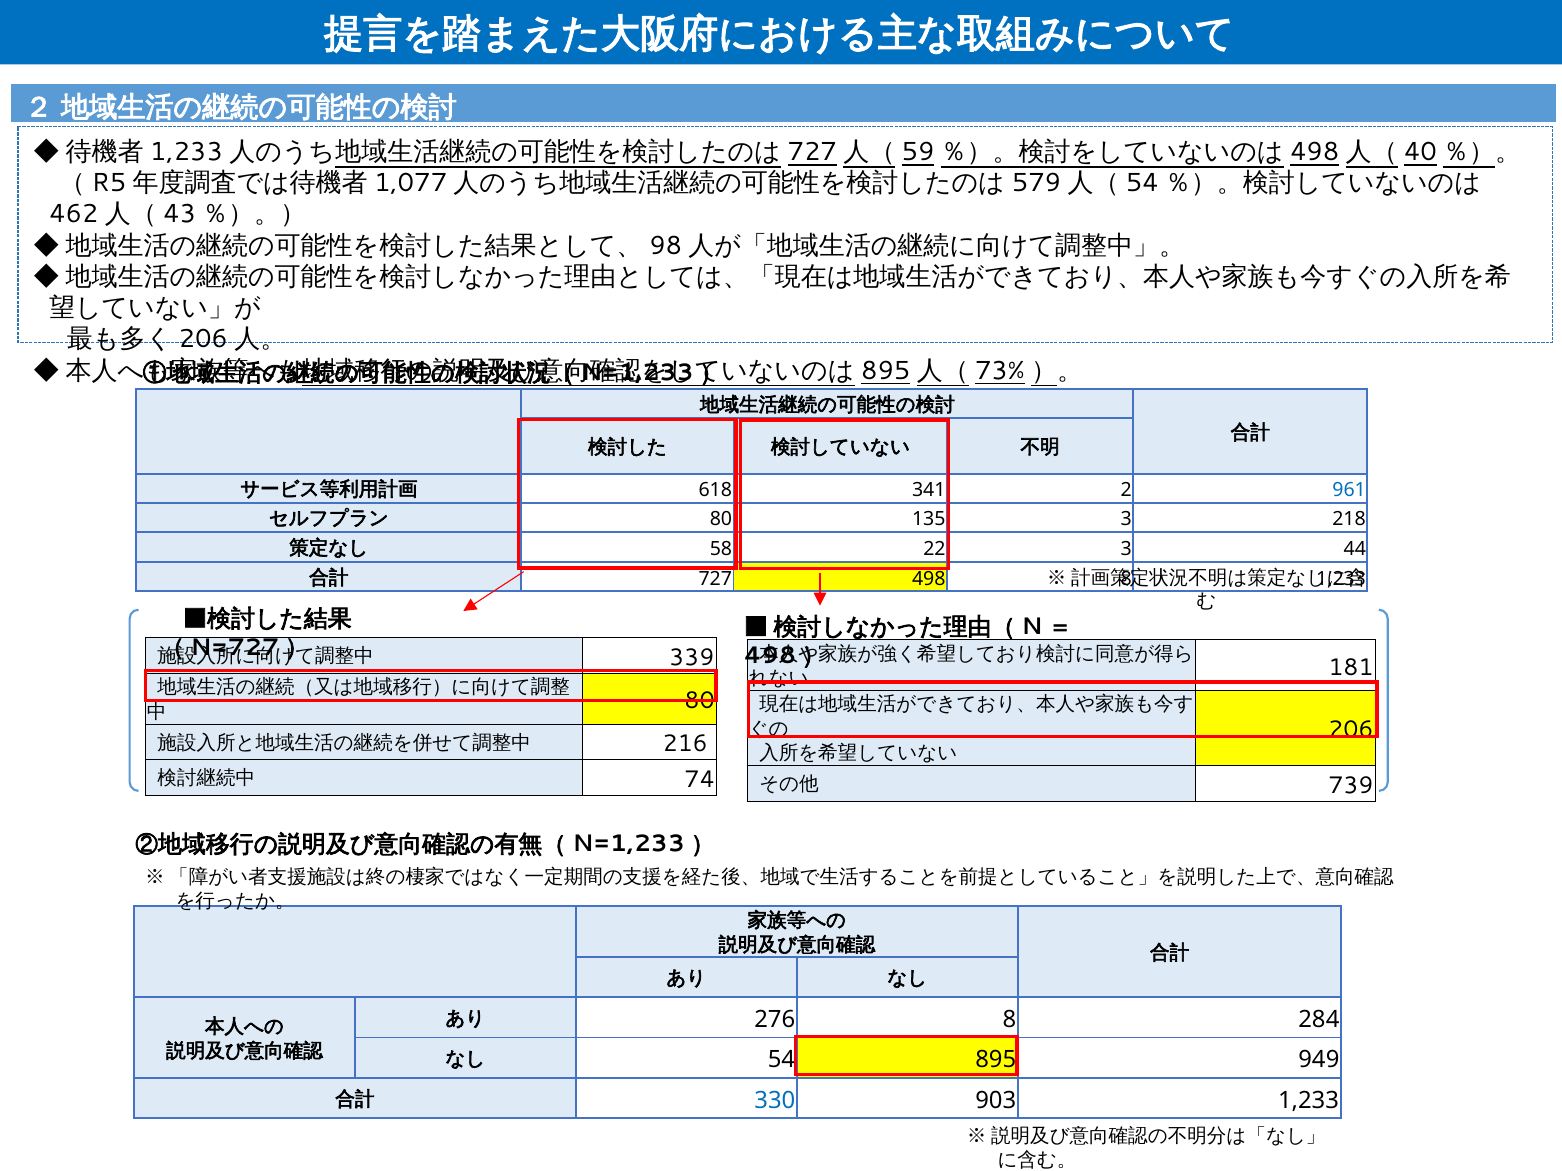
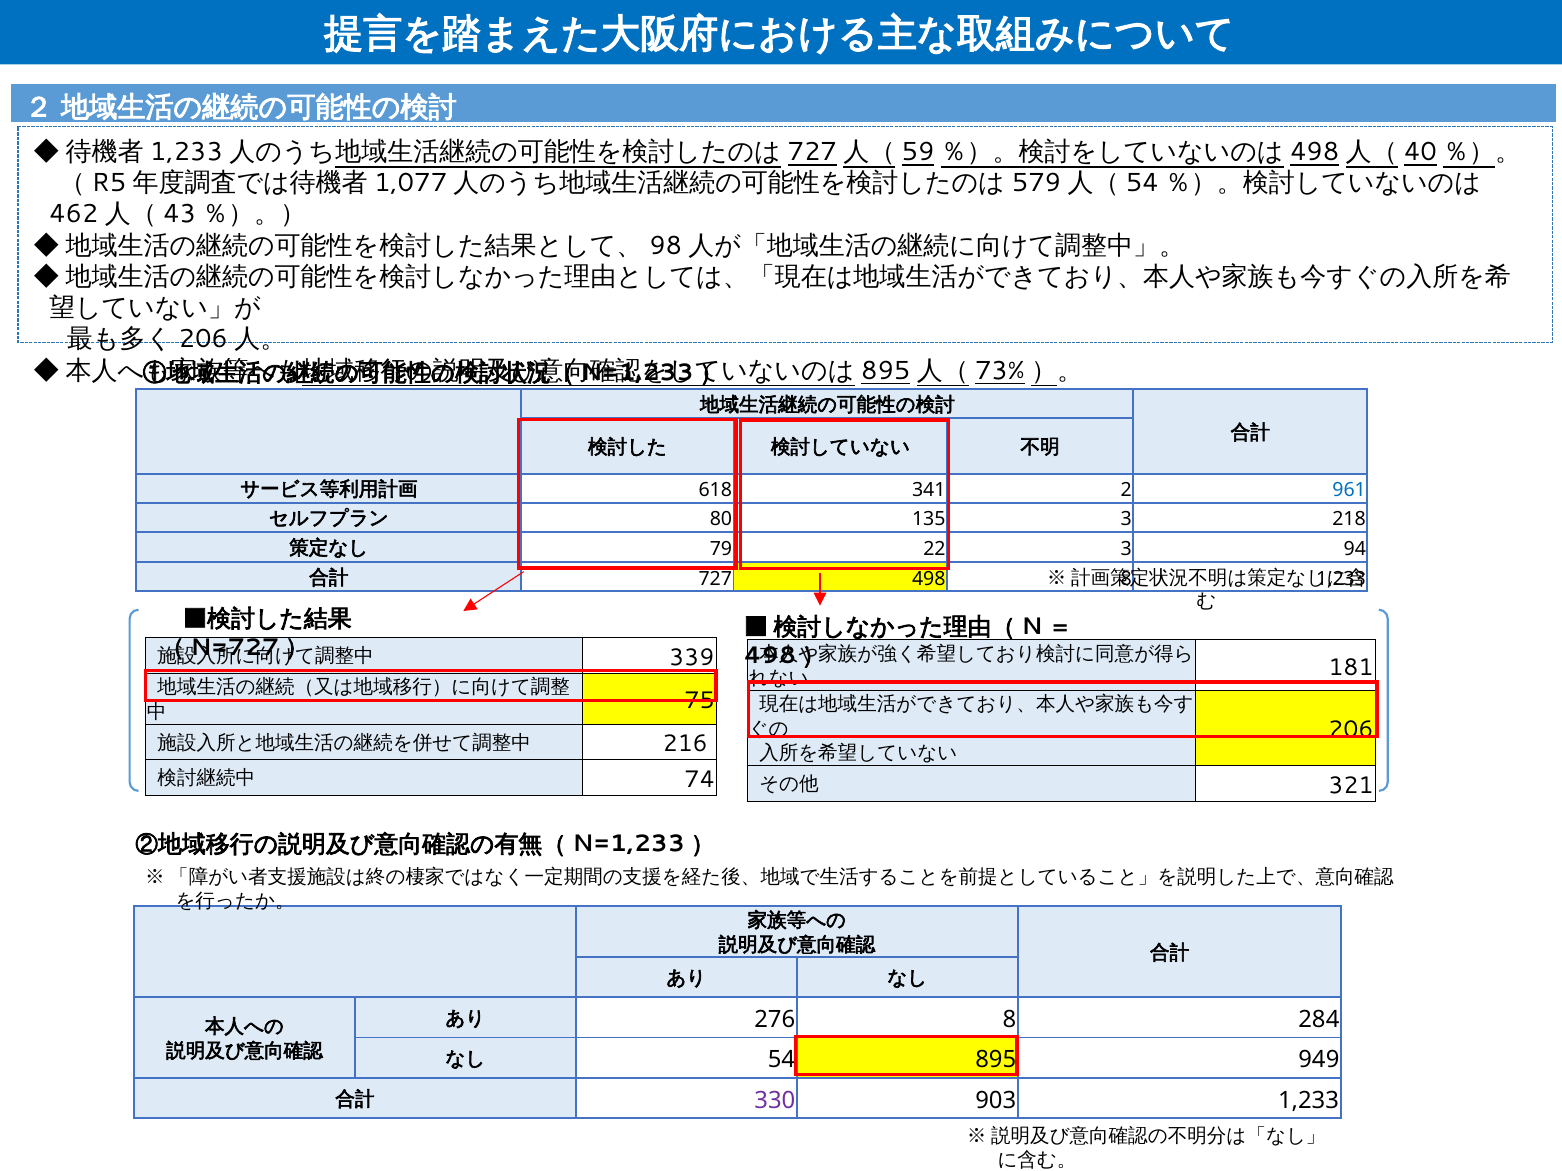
58: 58 -> 79 (721, 549)
44: 44 -> 94 (1355, 549)
80: 80 -> 75 (700, 701)
739: 739 -> 321 (1351, 786)
330 colour: blue -> purple (775, 1101)
